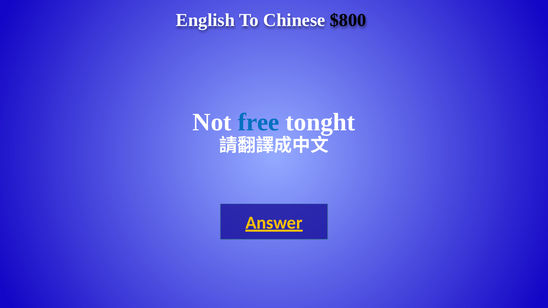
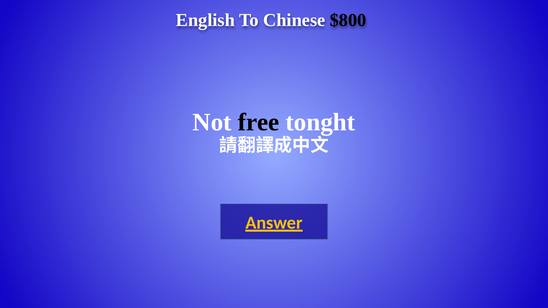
free colour: blue -> black (259, 122)
